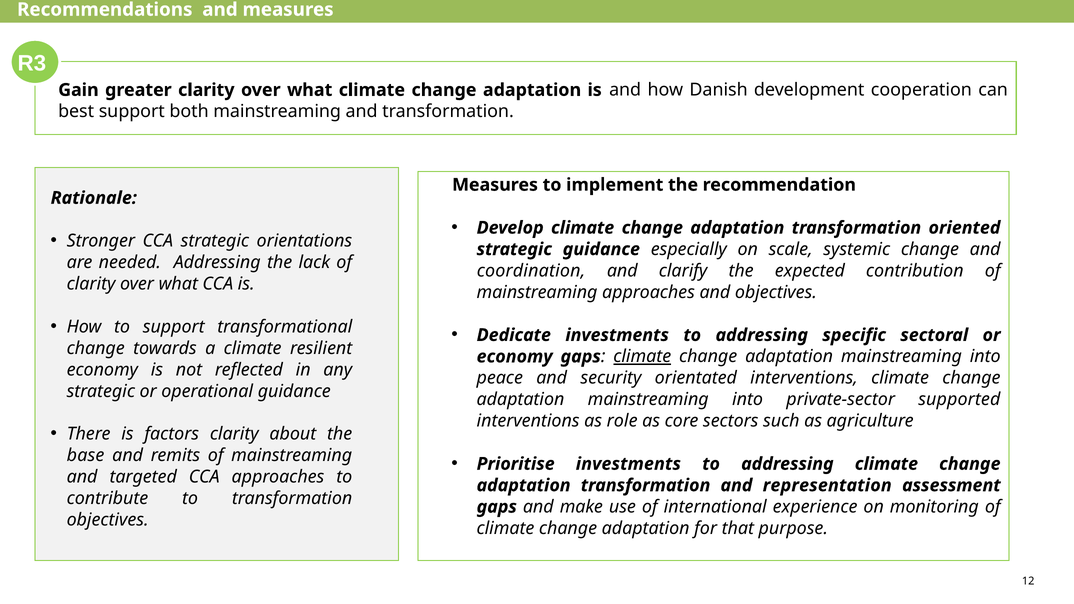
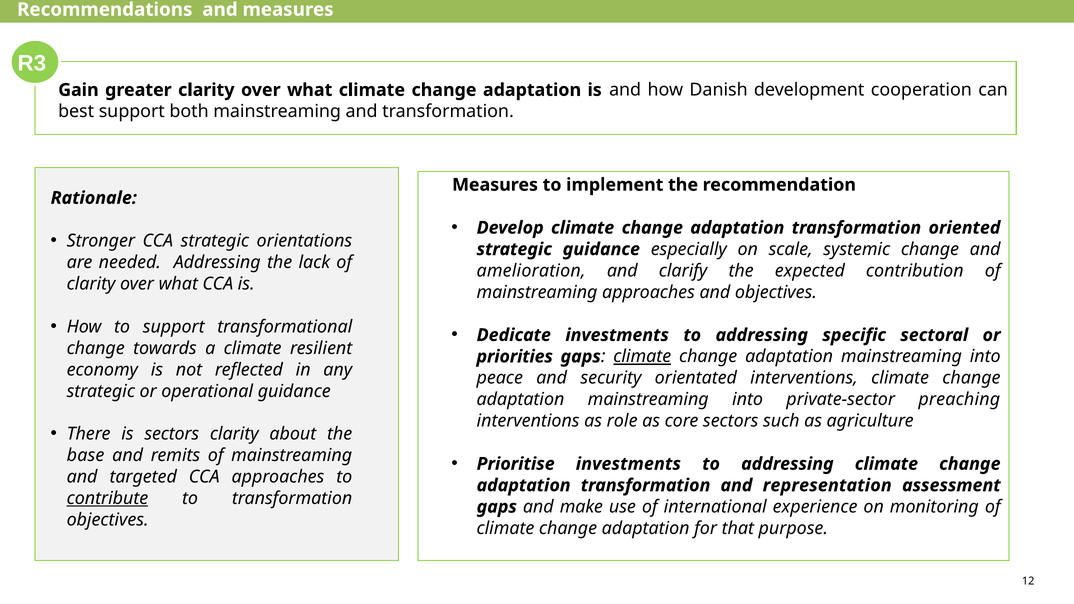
coordination: coordination -> amelioration (531, 271)
economy: economy -> priorities (515, 357)
supported: supported -> preaching (959, 400)
is factors: factors -> sectors (172, 434)
contribute underline: none -> present (107, 499)
